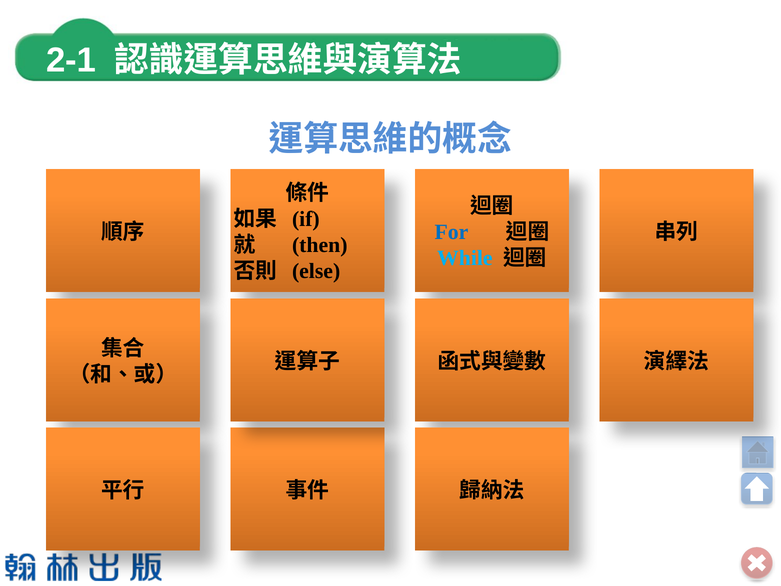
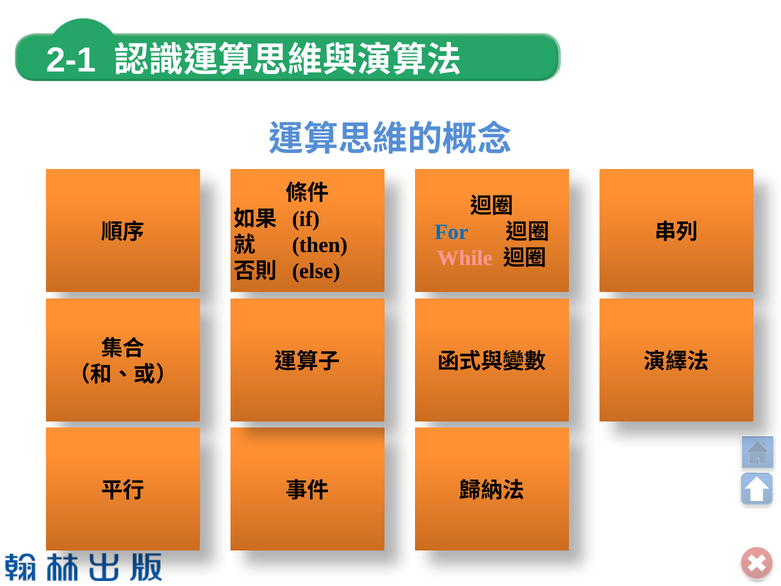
While colour: light blue -> pink (465, 258)
